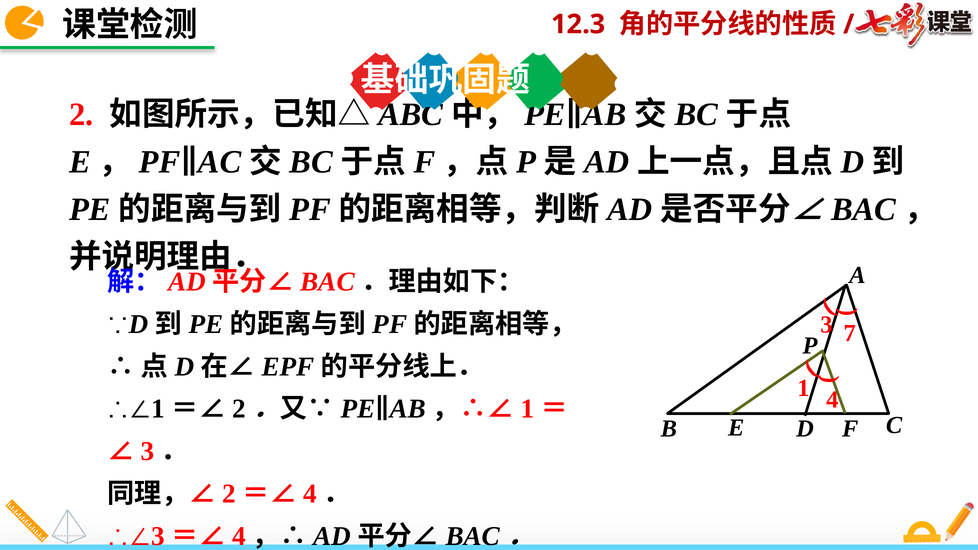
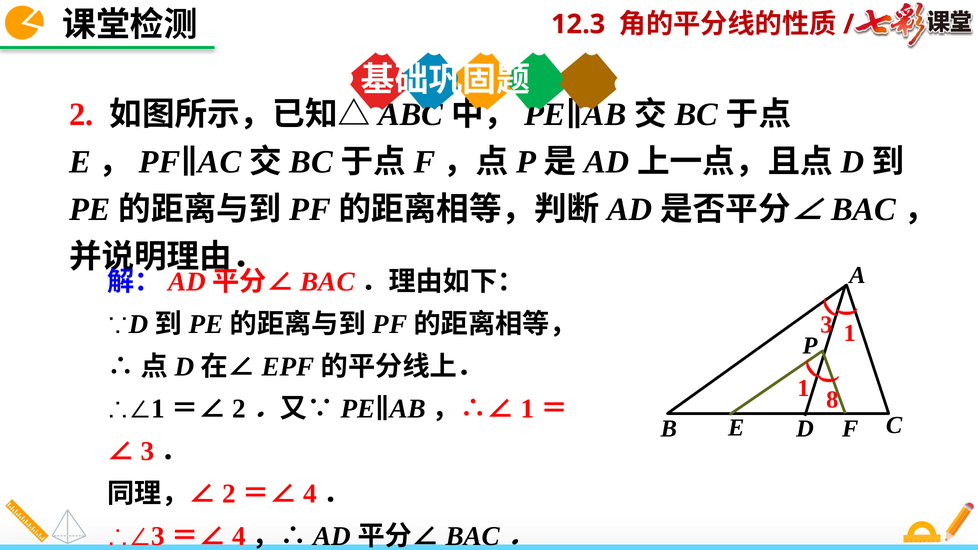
3 7: 7 -> 1 (850, 333)
4: 4 -> 8 (832, 400)
